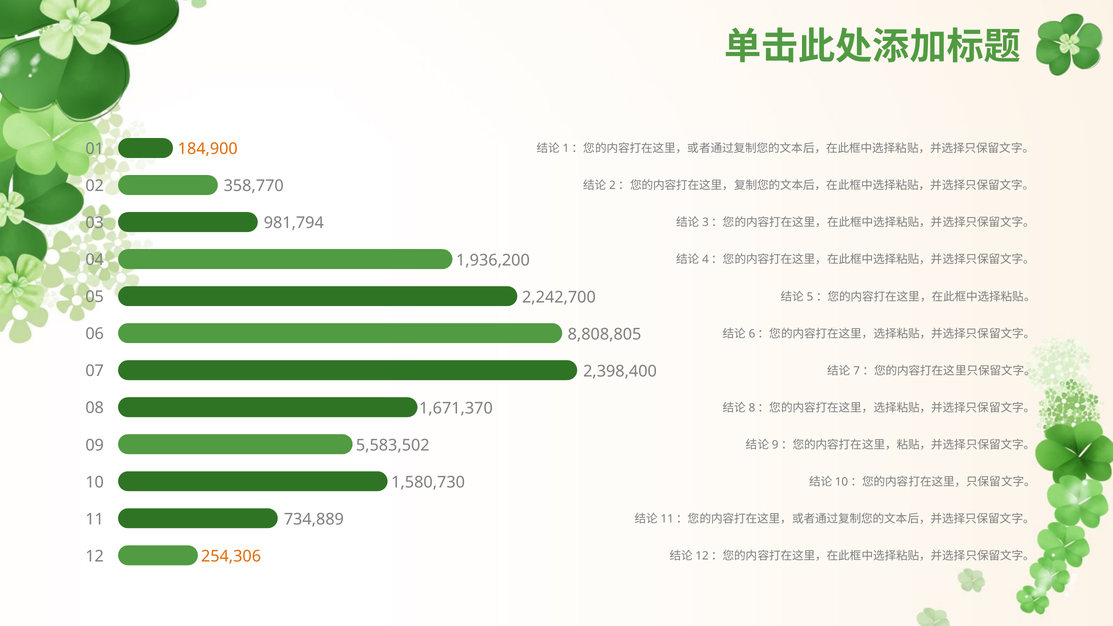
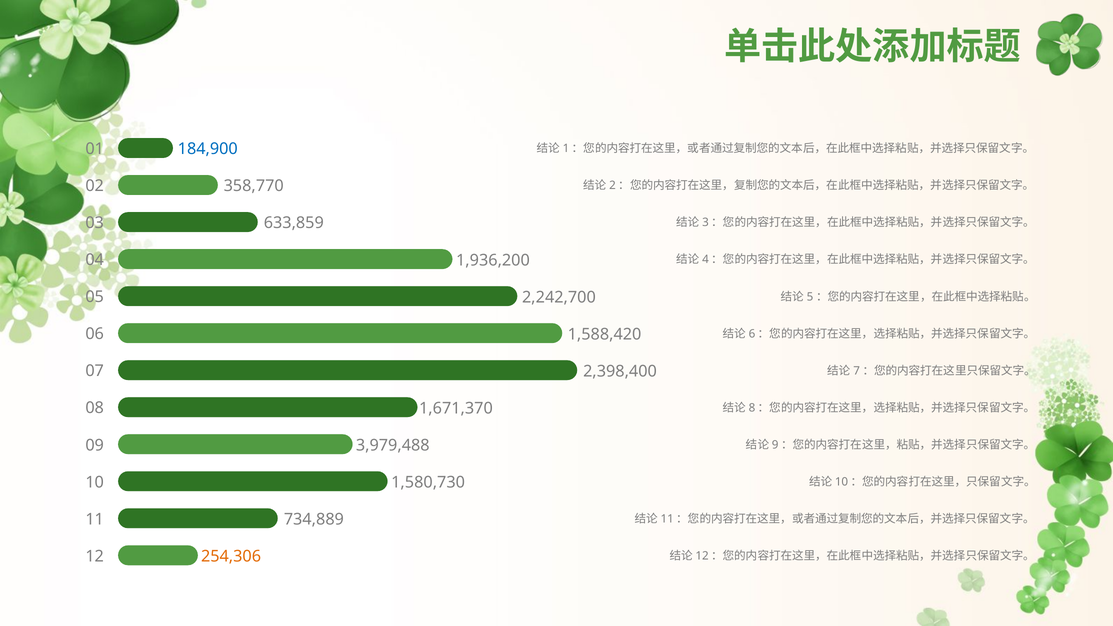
184,900 colour: orange -> blue (208, 149)
981,794: 981,794 -> 633,859 (294, 223)
8,808,805: 8,808,805 -> 1,588,420 (605, 334)
5,583,502: 5,583,502 -> 3,979,488 (393, 445)
